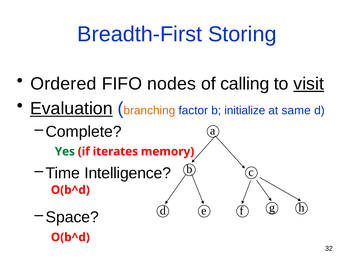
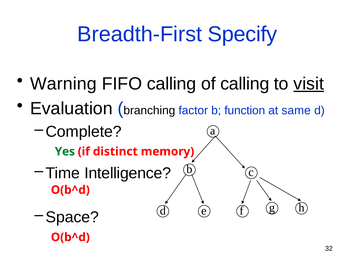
Storing: Storing -> Specify (242, 34)
Ordered: Ordered -> Warning (63, 84)
FIFO nodes: nodes -> calling (172, 84)
Evaluation underline: present -> none (71, 108)
branching colour: orange -> black (149, 110)
initialize: initialize -> function (245, 110)
iterates: iterates -> distinct (115, 151)
